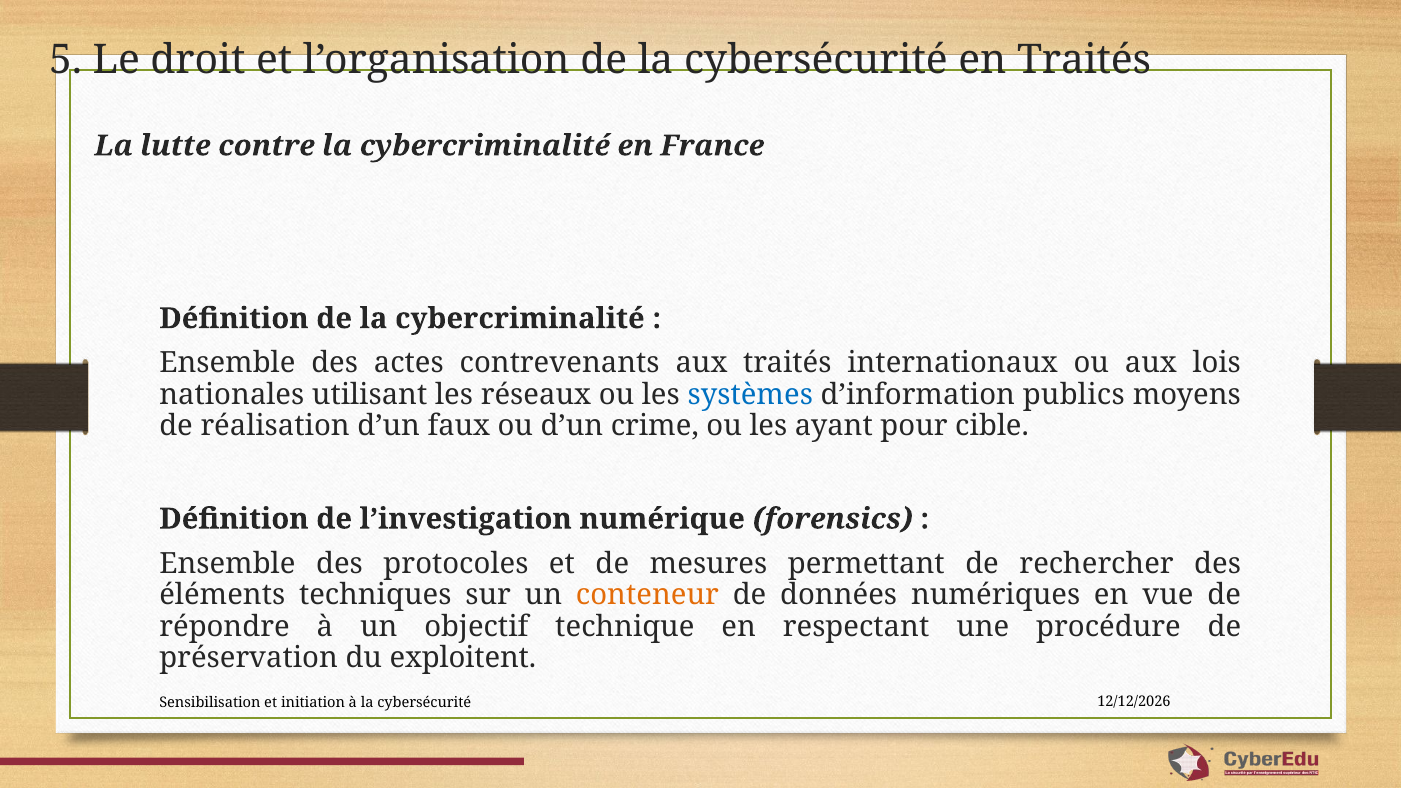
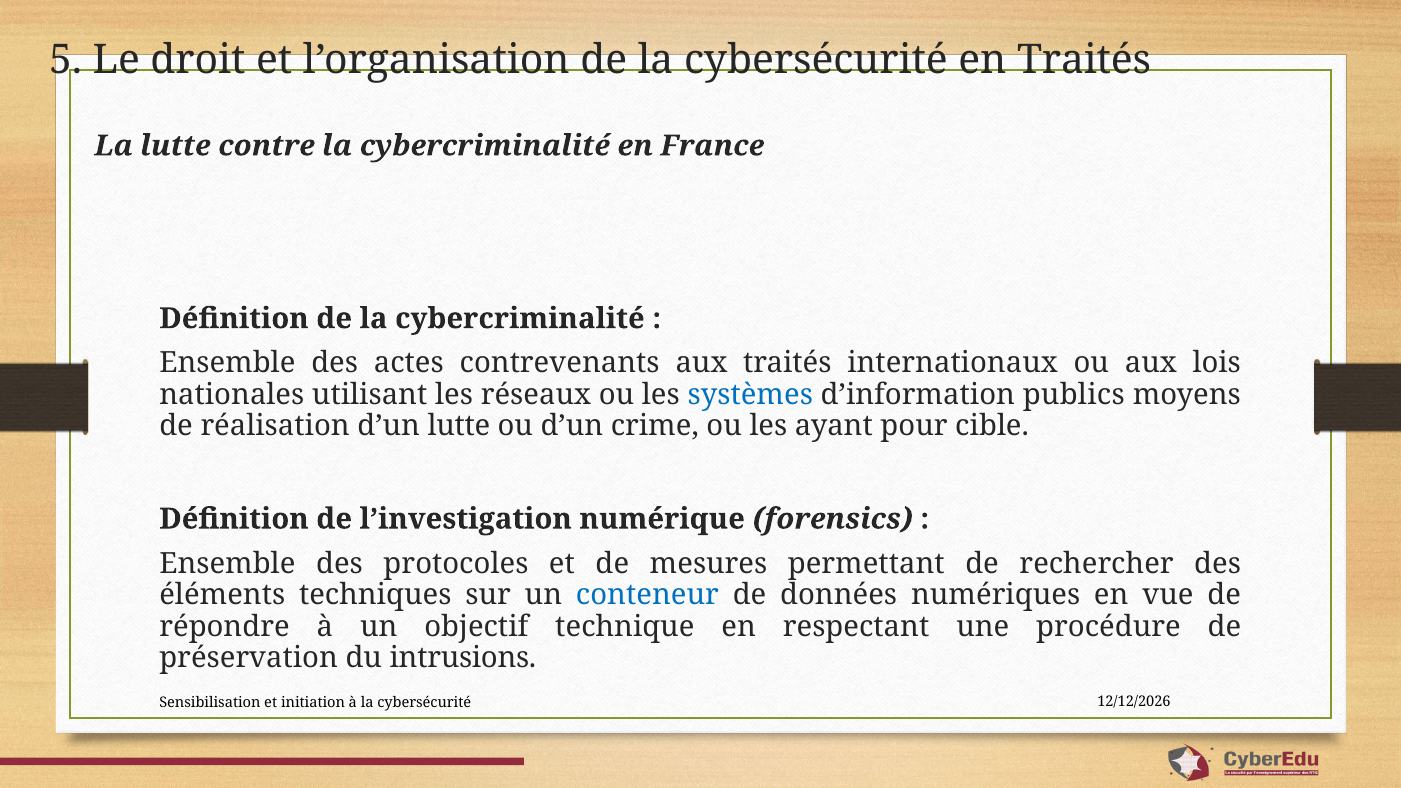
d’un faux: faux -> lutte (459, 426)
conteneur colour: orange -> blue (647, 595)
exploitent: exploitent -> intrusions (463, 658)
